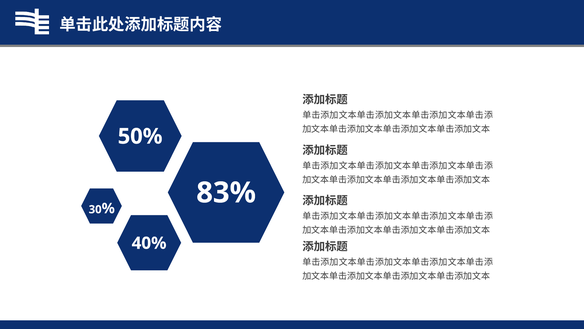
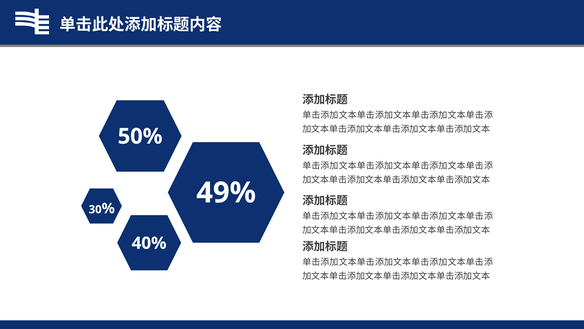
83%: 83% -> 49% (226, 192)
